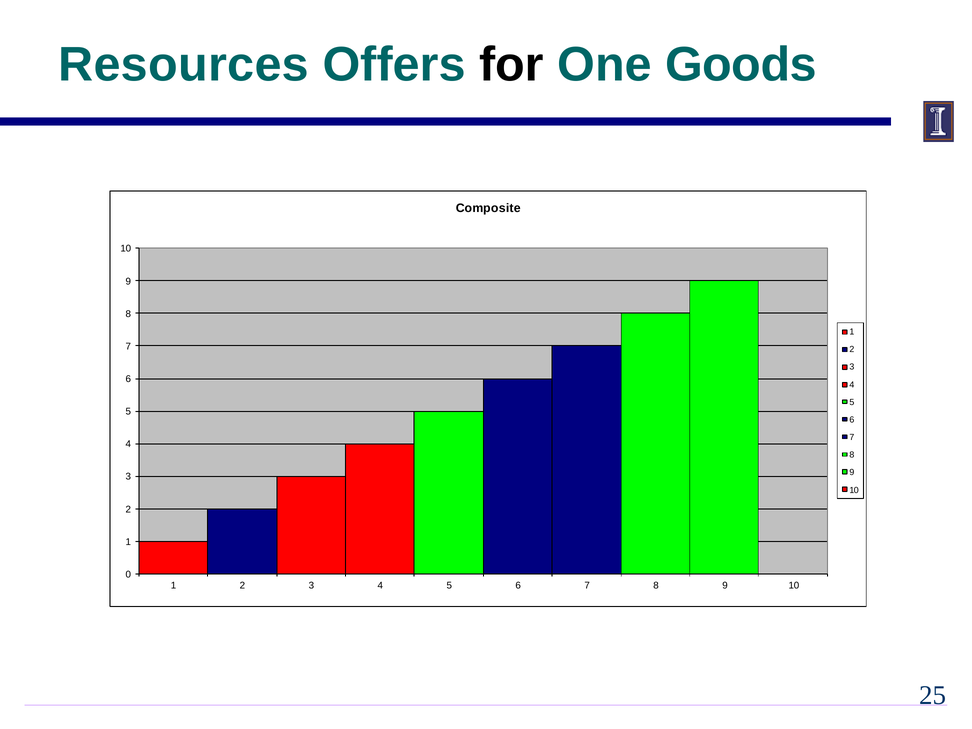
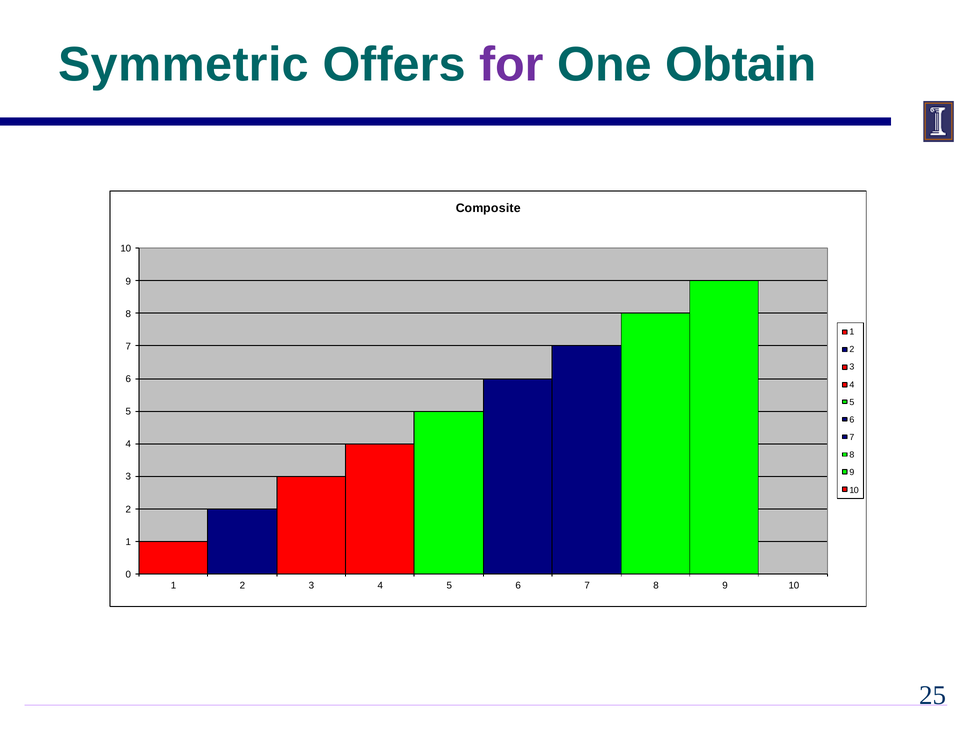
Resources: Resources -> Symmetric (184, 64)
for colour: black -> purple (511, 64)
Goods: Goods -> Obtain (741, 64)
